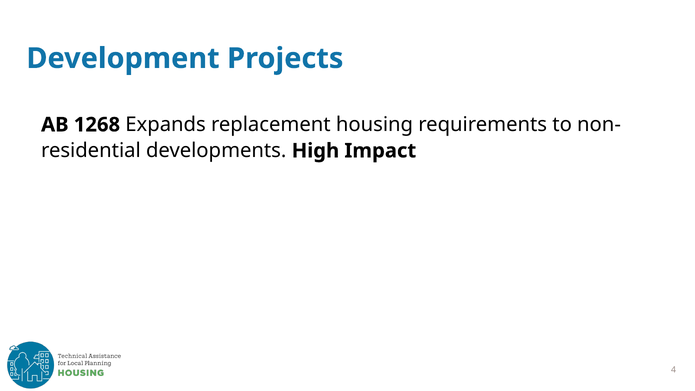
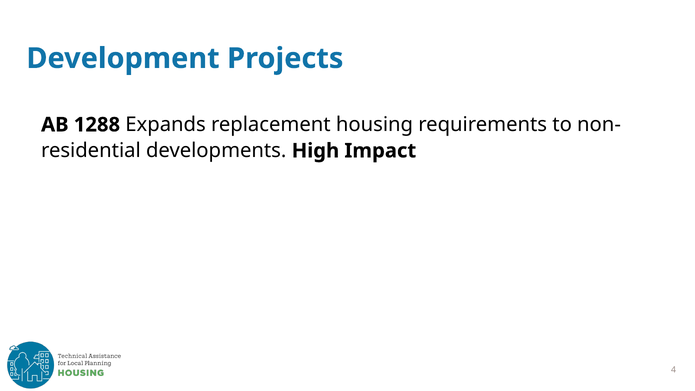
1268: 1268 -> 1288 (97, 125)
